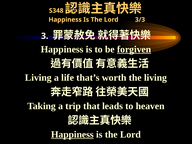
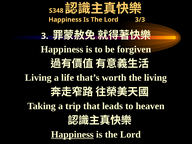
forgiven underline: present -> none (134, 49)
